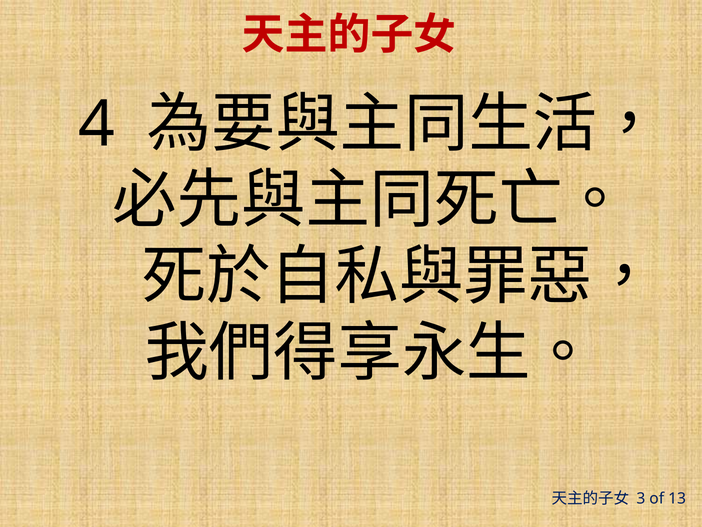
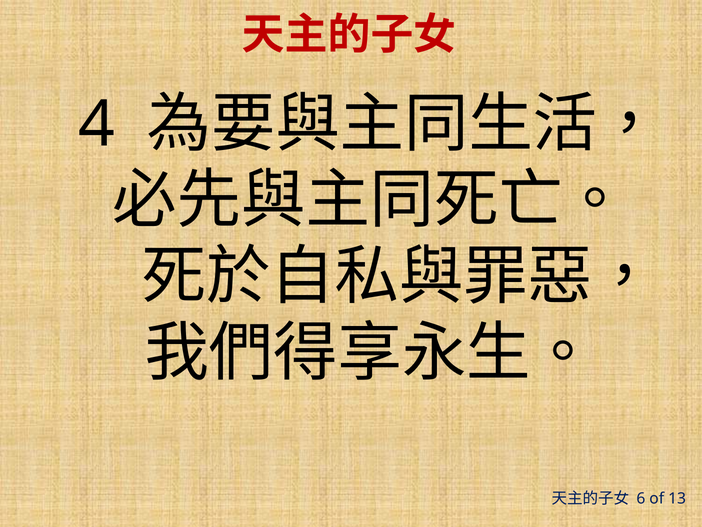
3: 3 -> 6 (641, 498)
